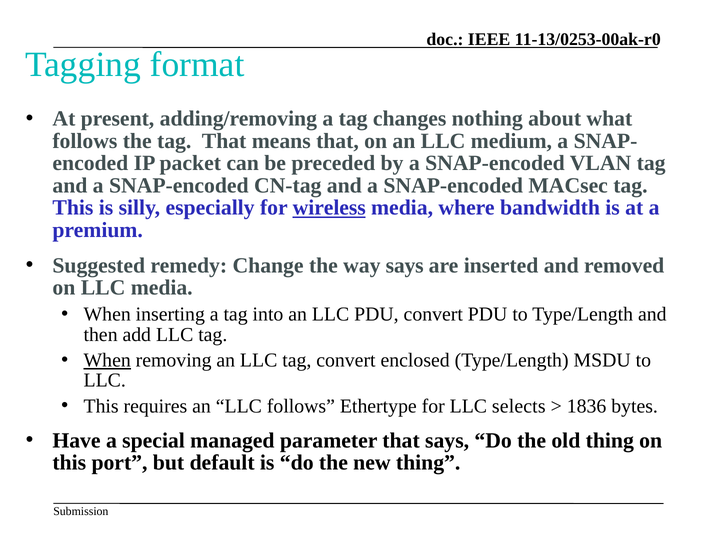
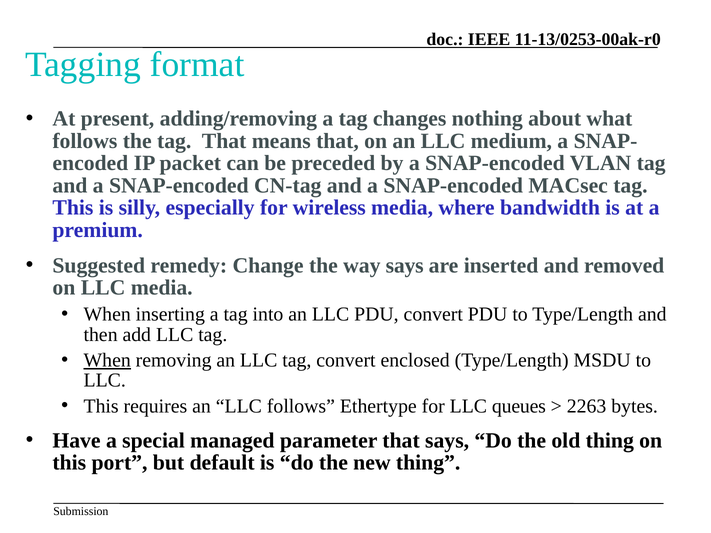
wireless underline: present -> none (329, 208)
selects: selects -> queues (519, 406)
1836: 1836 -> 2263 (587, 406)
